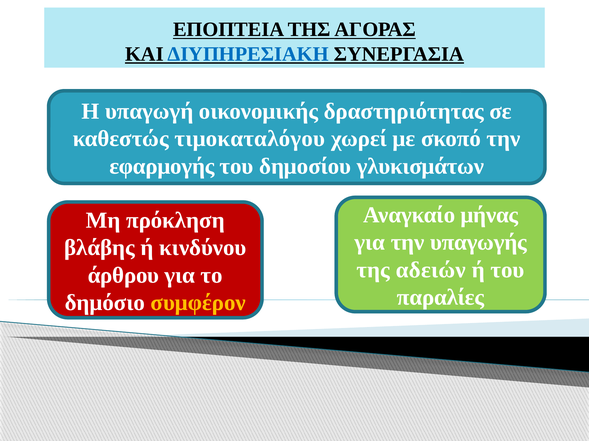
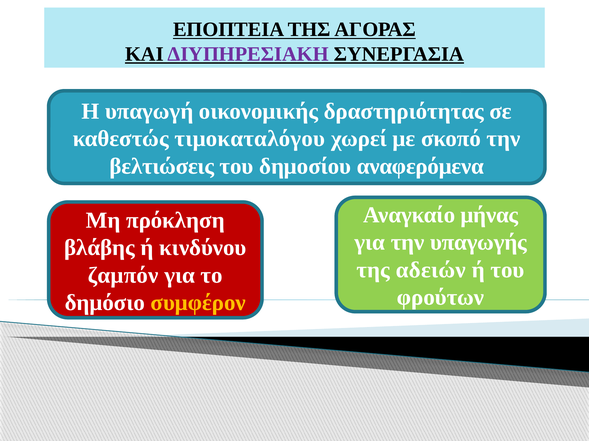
ΔΙΥΠΗΡΕΣΙΑΚΗ colour: blue -> purple (248, 54)
εφαρμογής: εφαρμογής -> βελτιώσεις (162, 166)
γλυκισμάτων: γλυκισμάτων -> αναφερόμενα (420, 166)
άρθρου: άρθρου -> ζαμπόν (123, 276)
παραλίες: παραλίες -> φρούτων (441, 298)
